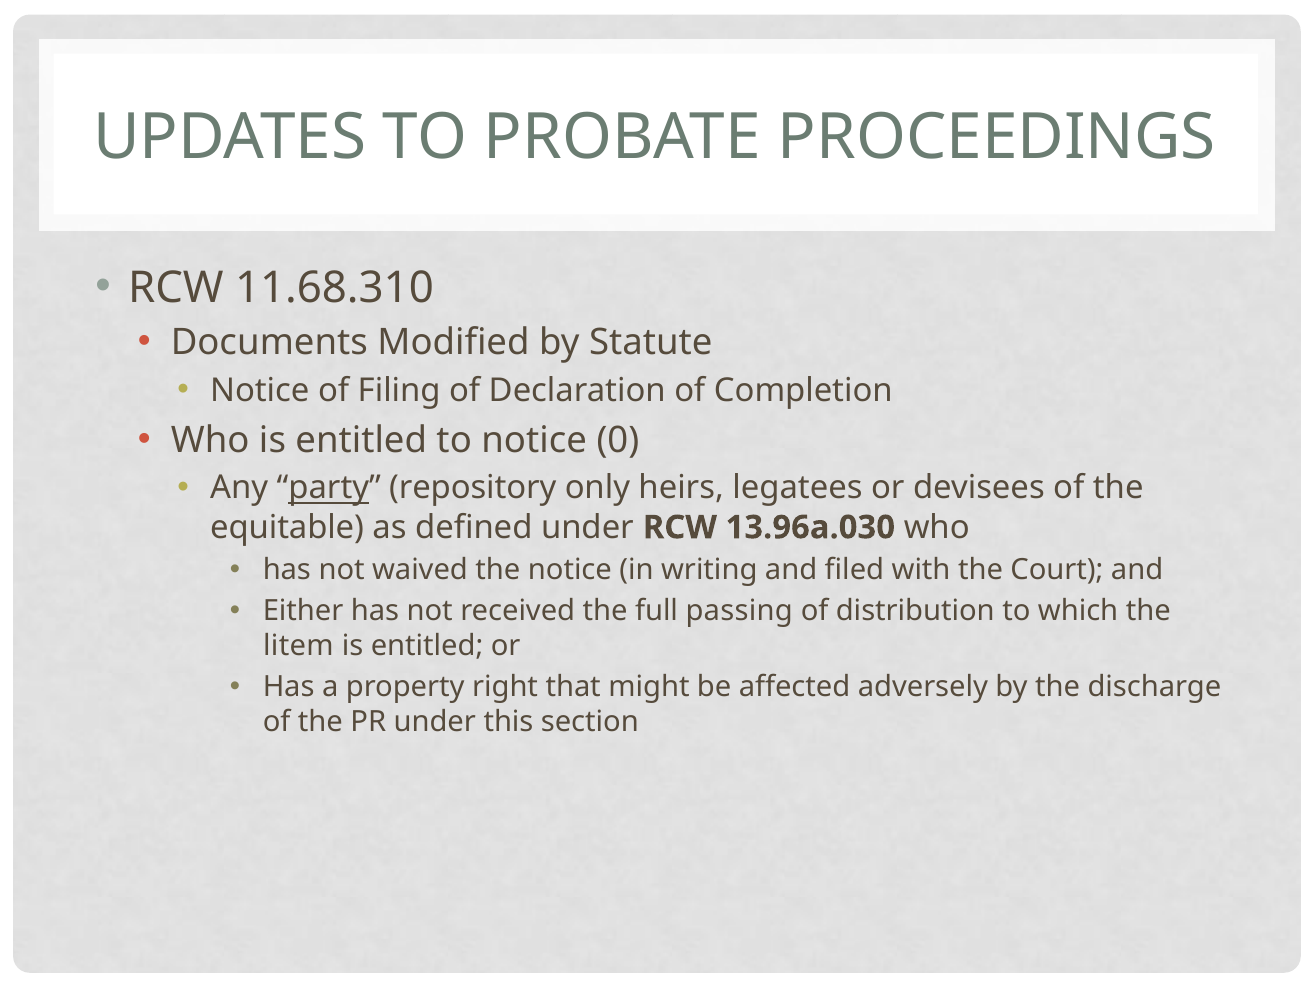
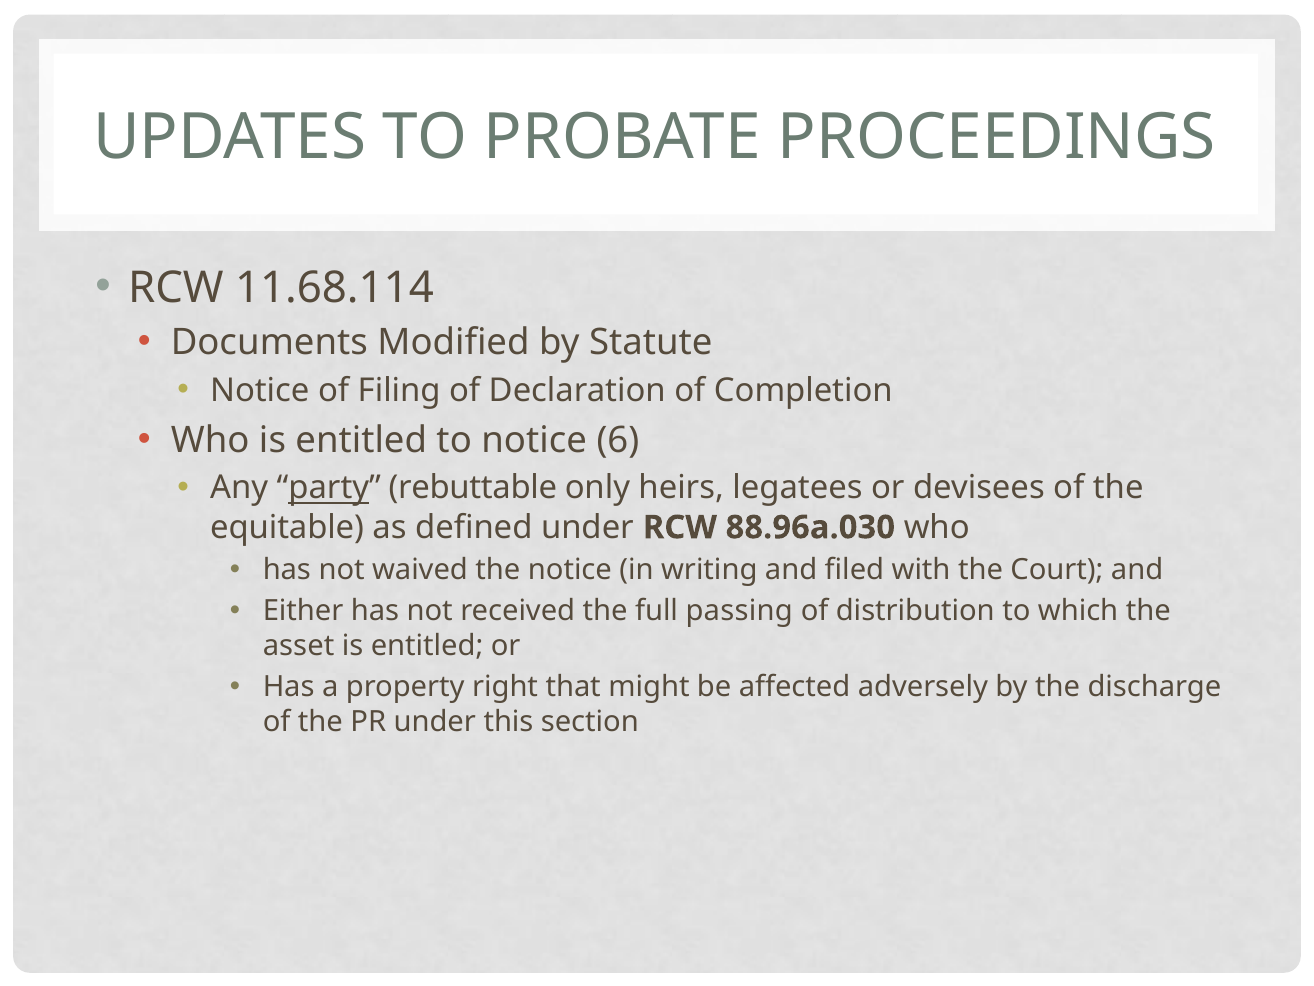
11.68.310: 11.68.310 -> 11.68.114 (334, 288)
0: 0 -> 6 (618, 440)
repository: repository -> rebuttable (473, 488)
13.96a.030: 13.96a.030 -> 88.96a.030 (810, 527)
litem: litem -> asset (299, 646)
